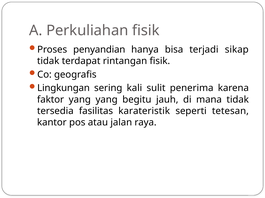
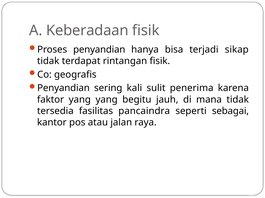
Perkuliahan: Perkuliahan -> Keberadaan (87, 31)
Lingkungan: Lingkungan -> Penyandian (63, 88)
karateristik: karateristik -> pancaindra (144, 111)
tetesan: tetesan -> sebagai (230, 111)
